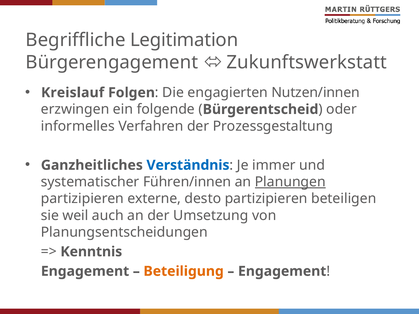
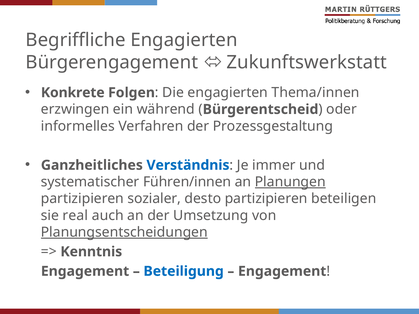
Begriffliche Legitimation: Legitimation -> Engagierten (184, 40)
Kreislauf: Kreislauf -> Konkrete (73, 93)
Nutzen/innen: Nutzen/innen -> Thema/innen (316, 93)
folgende: folgende -> während (166, 109)
externe: externe -> sozialer (154, 199)
weil: weil -> real (75, 216)
Planungsentscheidungen underline: none -> present (124, 232)
Beteiligung colour: orange -> blue (184, 271)
